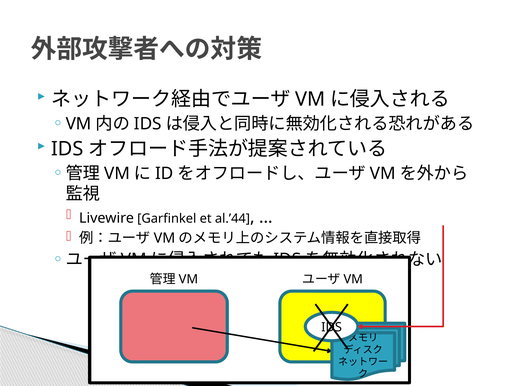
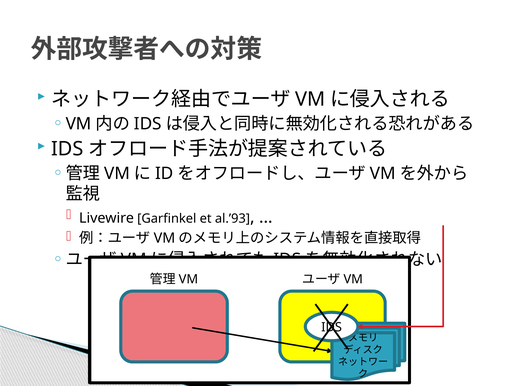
al.’44: al.’44 -> al.’93 (232, 218)
